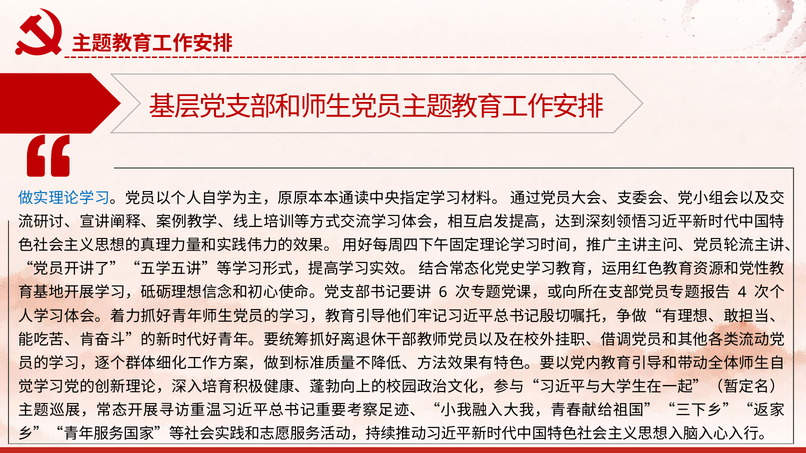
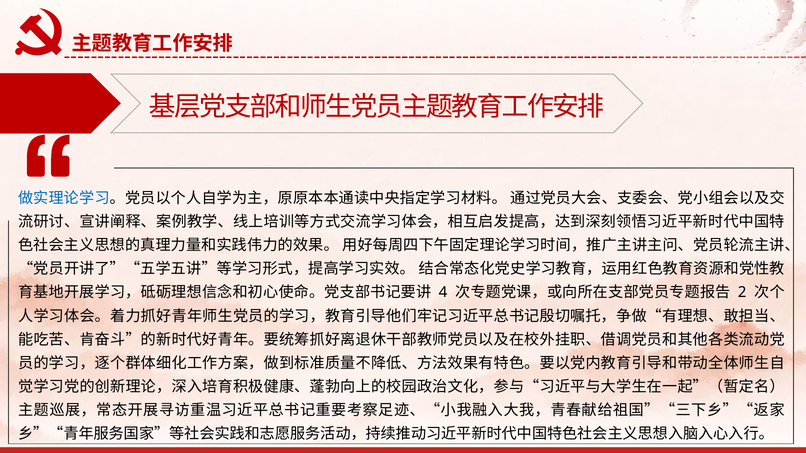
6: 6 -> 4 (443, 293)
4: 4 -> 2 (742, 293)
